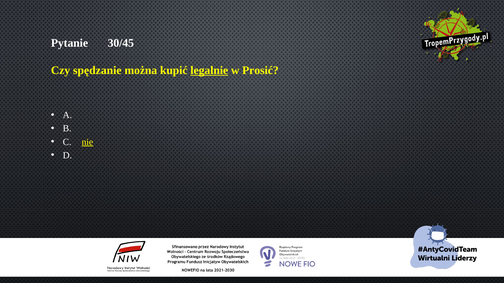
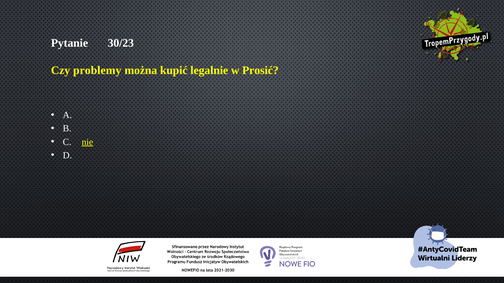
30/45: 30/45 -> 30/23 (121, 43)
spędzanie: spędzanie -> problemy (97, 71)
legalnie underline: present -> none (209, 71)
